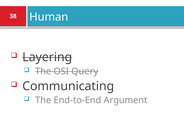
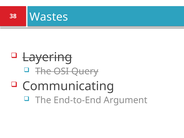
Human: Human -> Wastes (49, 17)
